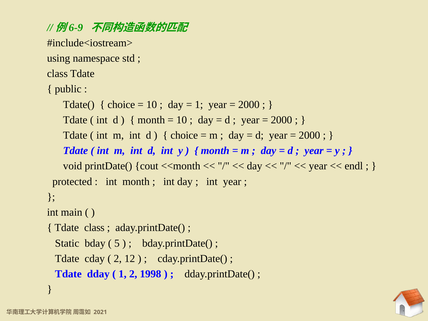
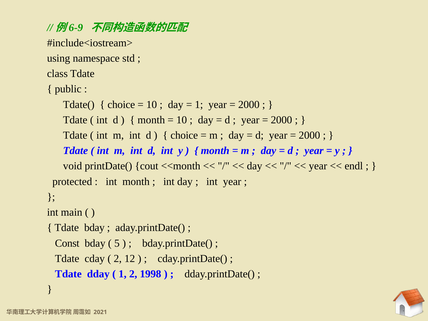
Tdate class: class -> bday (94, 228)
Static: Static -> Const (67, 243)
